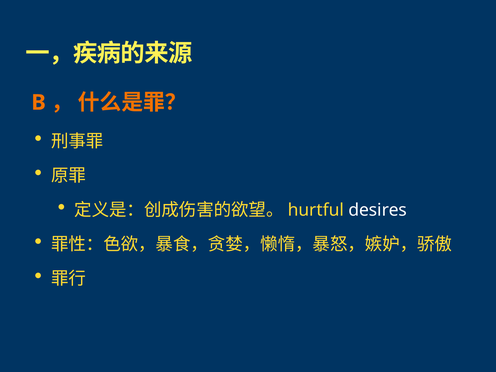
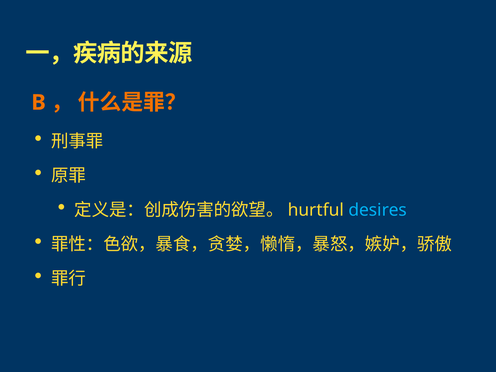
desires colour: white -> light blue (378, 210)
